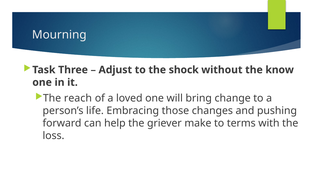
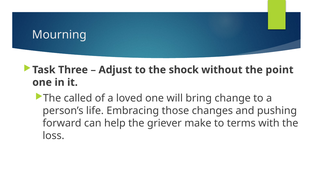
know: know -> point (280, 70)
reach: reach -> called (78, 98)
